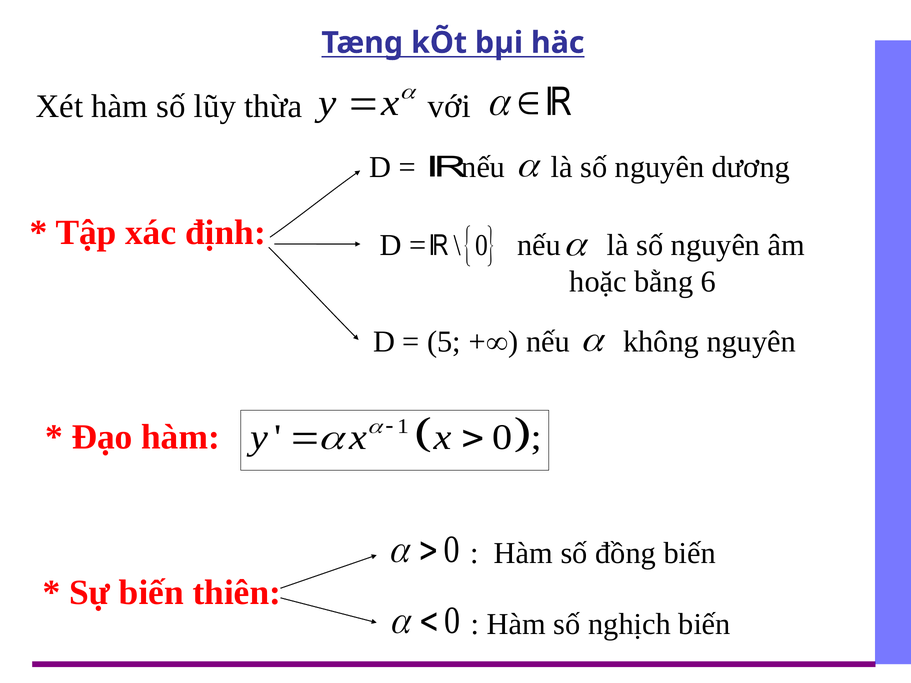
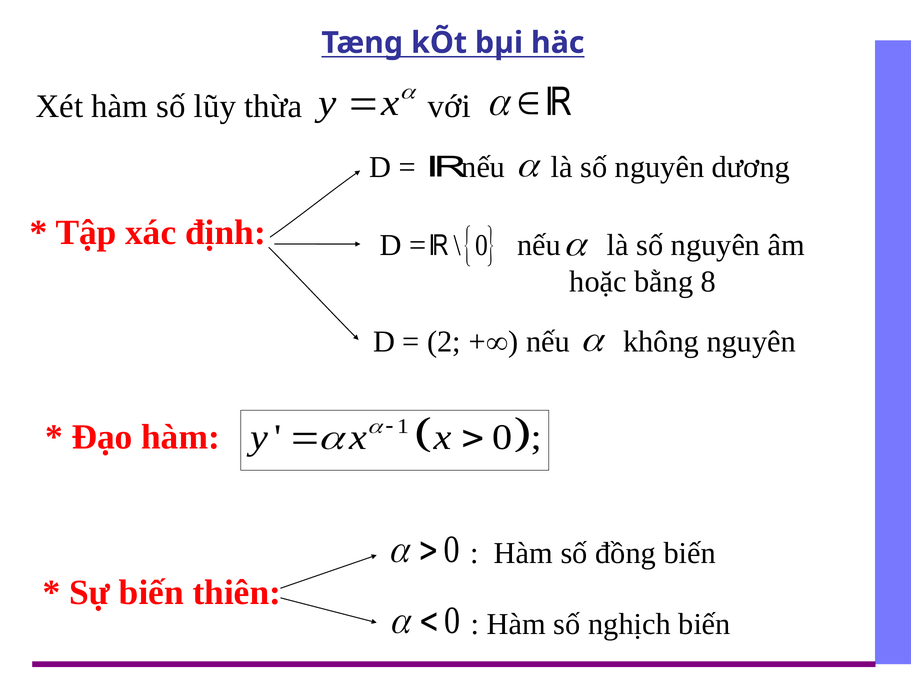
6: 6 -> 8 (709, 282)
5: 5 -> 2 (444, 342)
